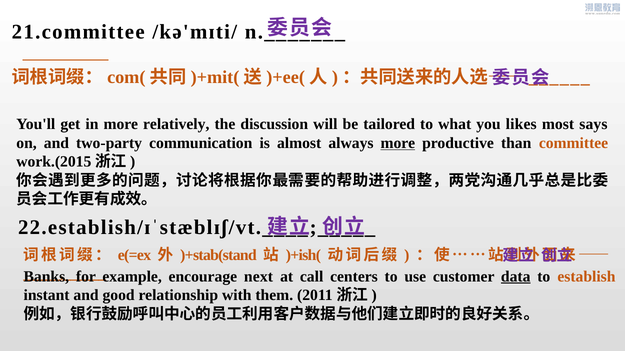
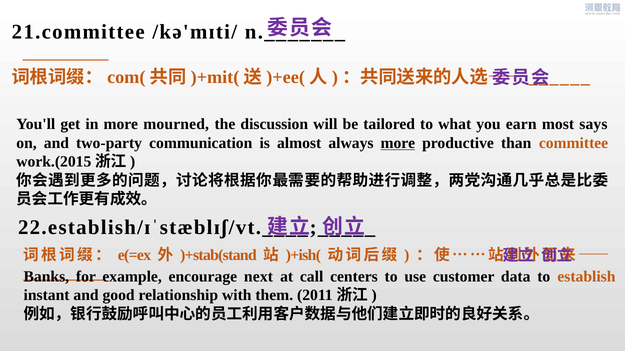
relatively: relatively -> mourned (176, 125)
likes: likes -> earn (521, 125)
data underline: present -> none (516, 277)
